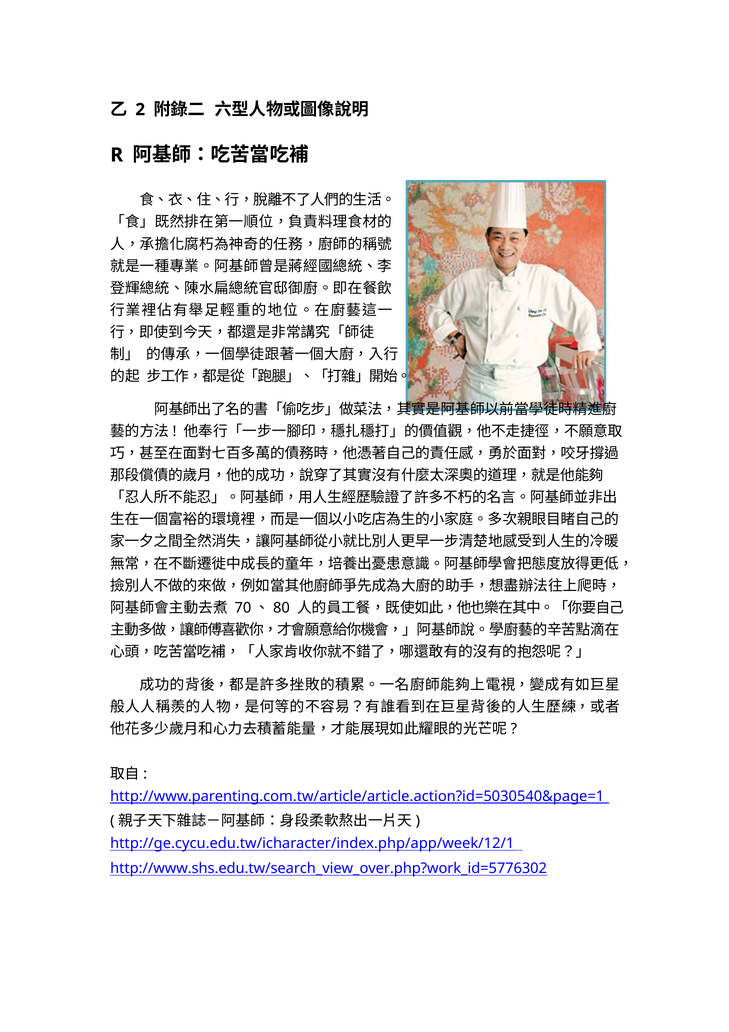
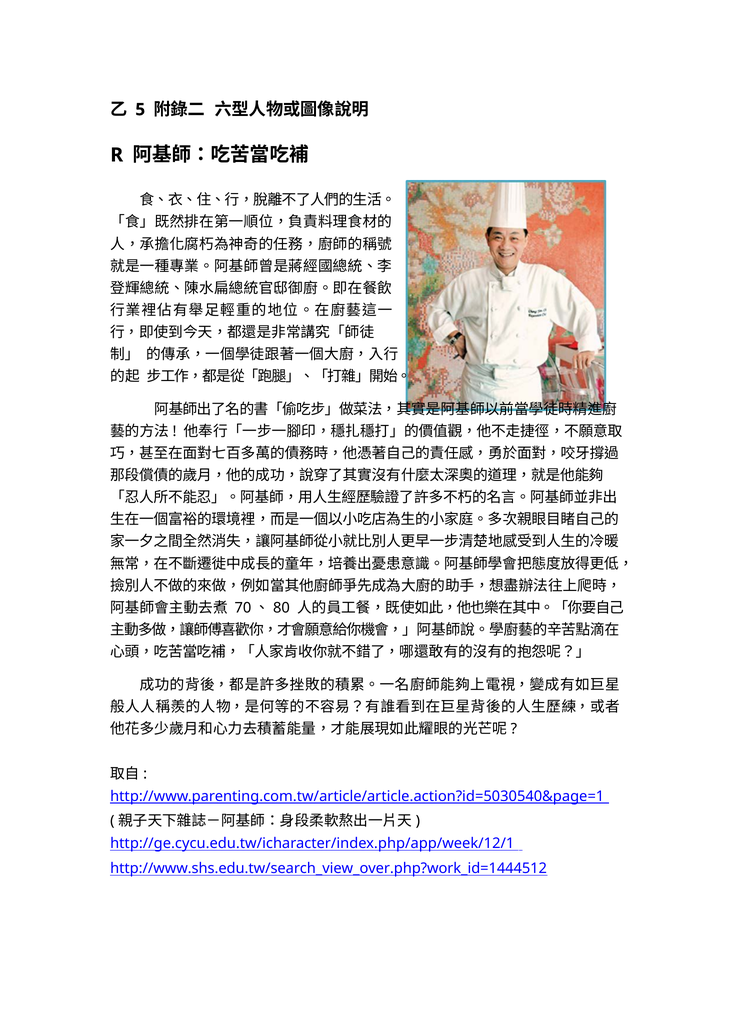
2: 2 -> 5 (140, 110)
http://www.shs.edu.tw/search_view_over.php?work_id=5776302: http://www.shs.edu.tw/search_view_over.php?work_id=5776302 -> http://www.shs.edu.tw/search_view_over.php?work_id=1444512 (329, 869)
